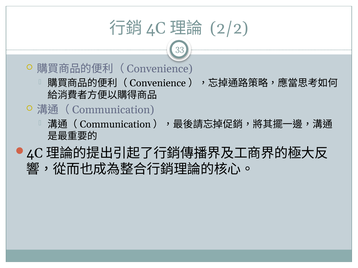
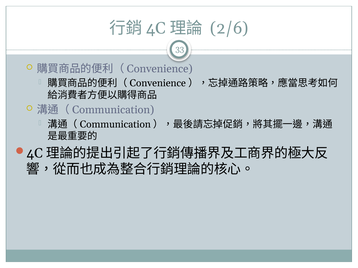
2/2: 2/2 -> 2/6 (229, 28)
